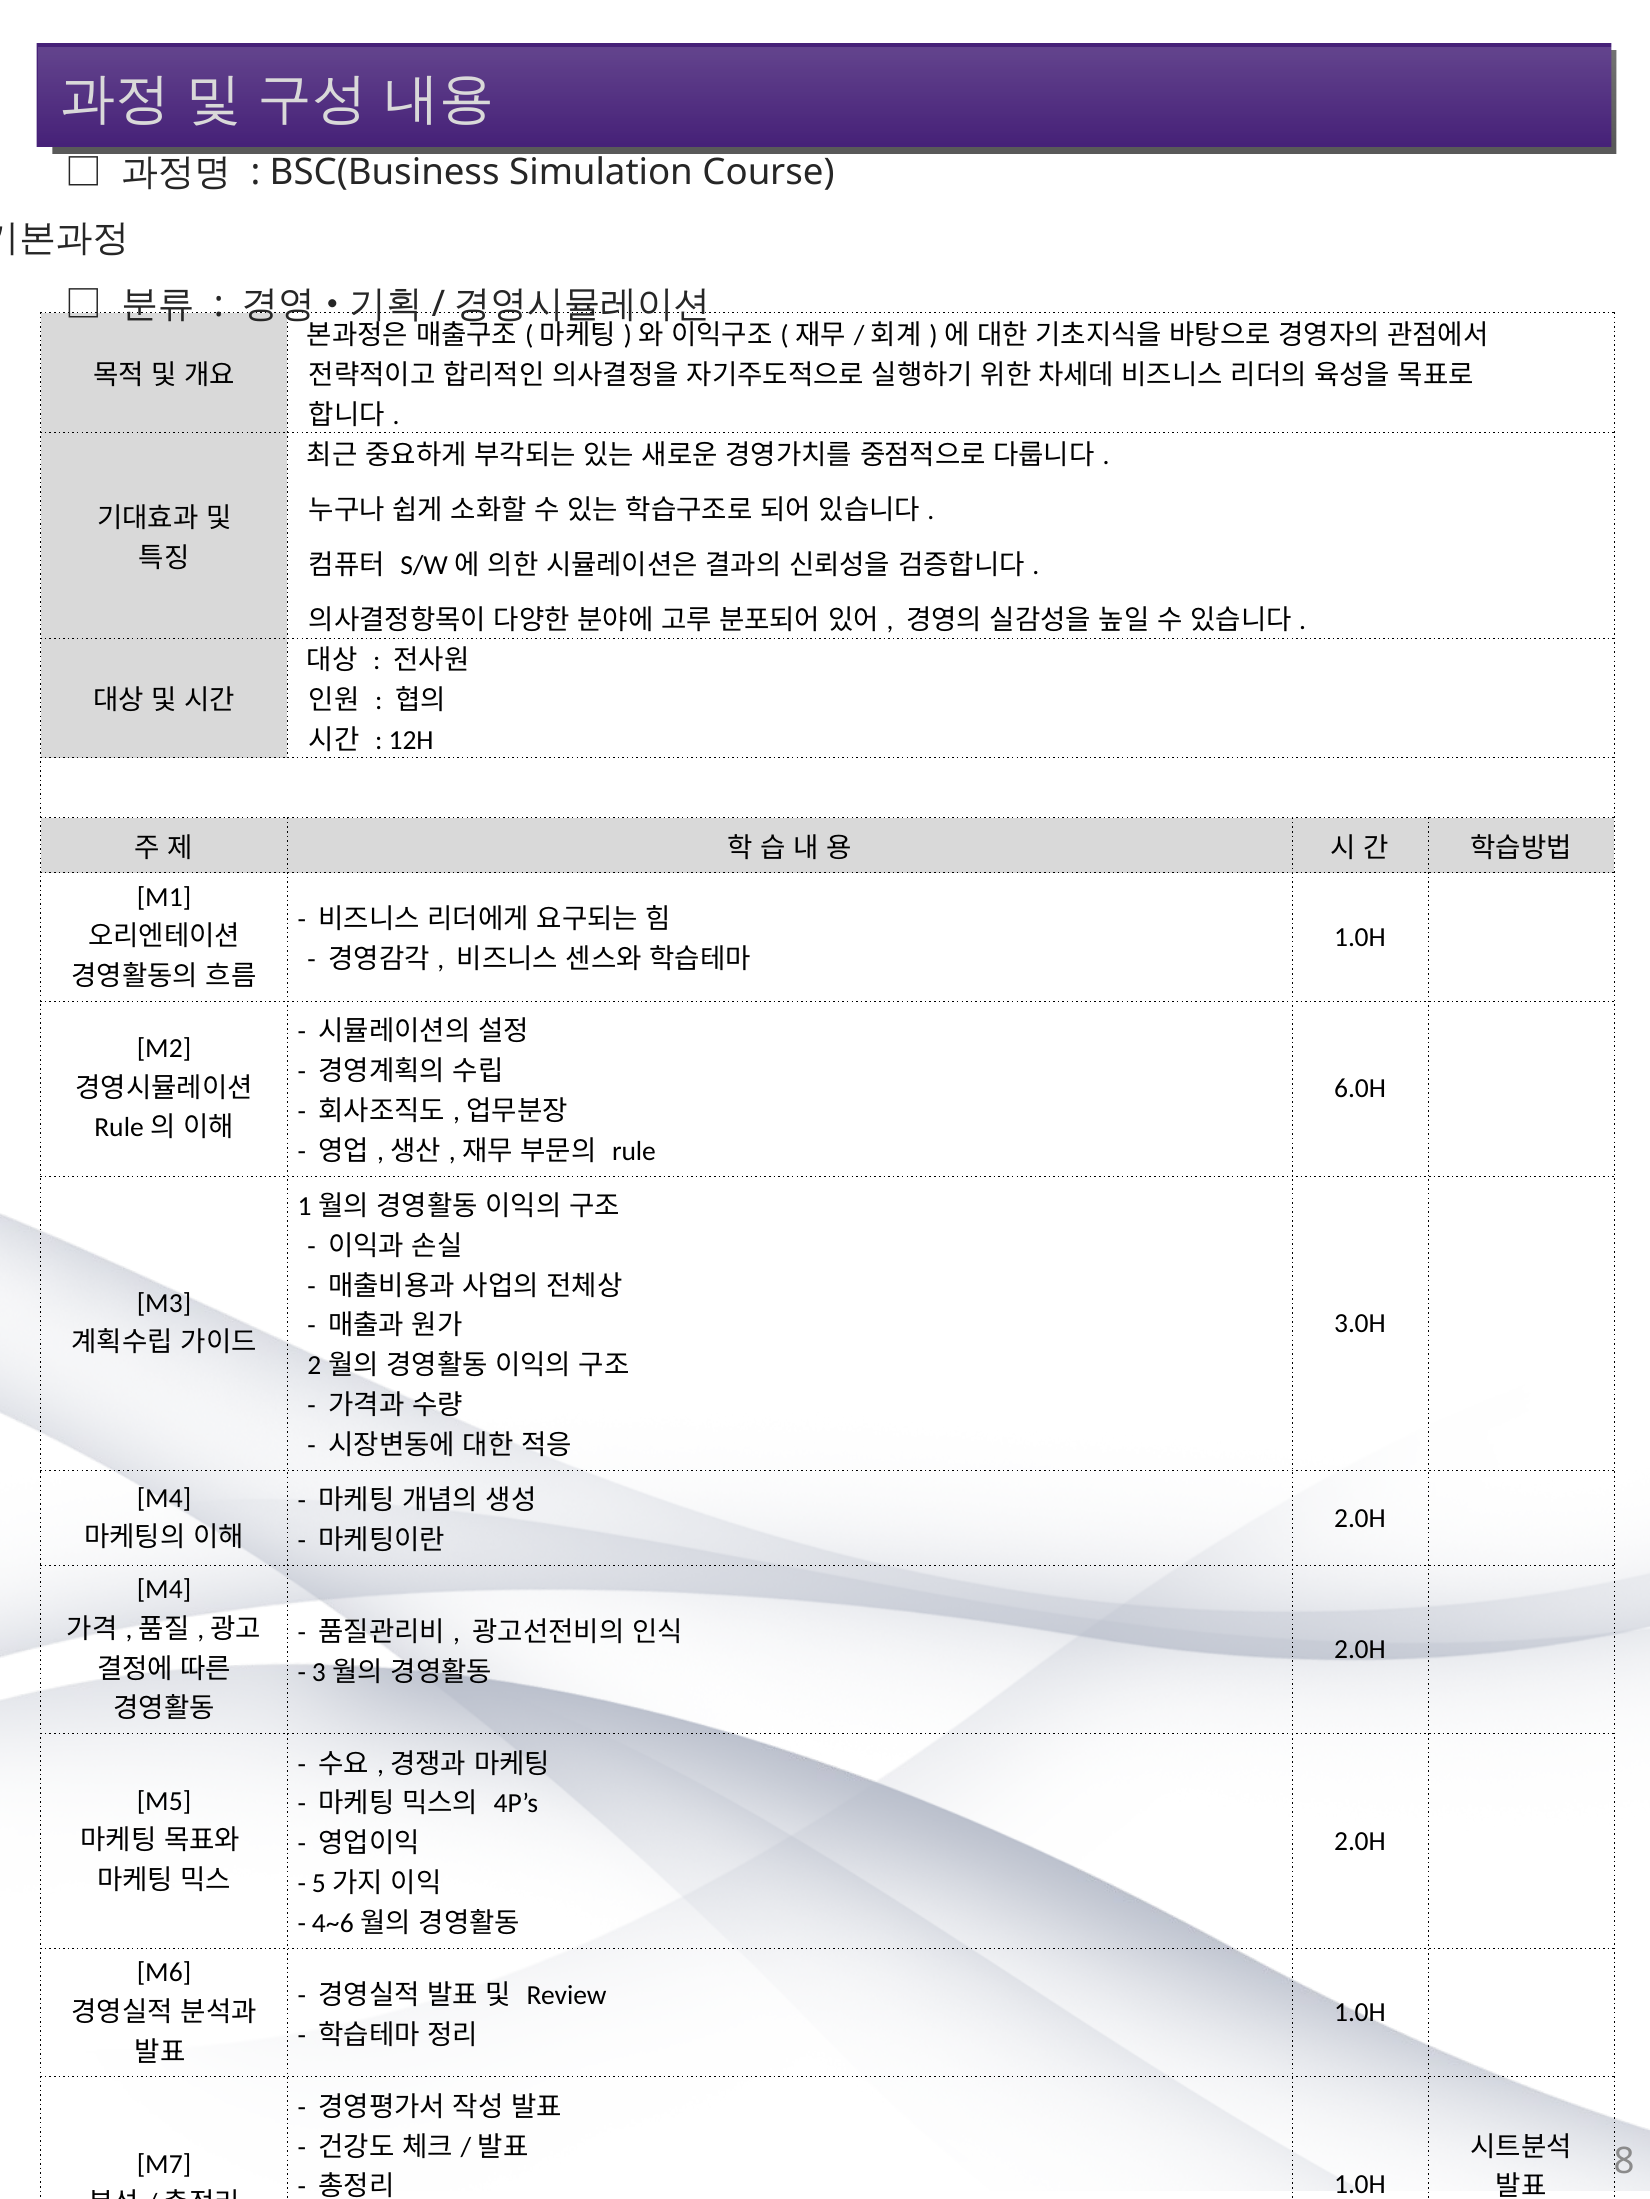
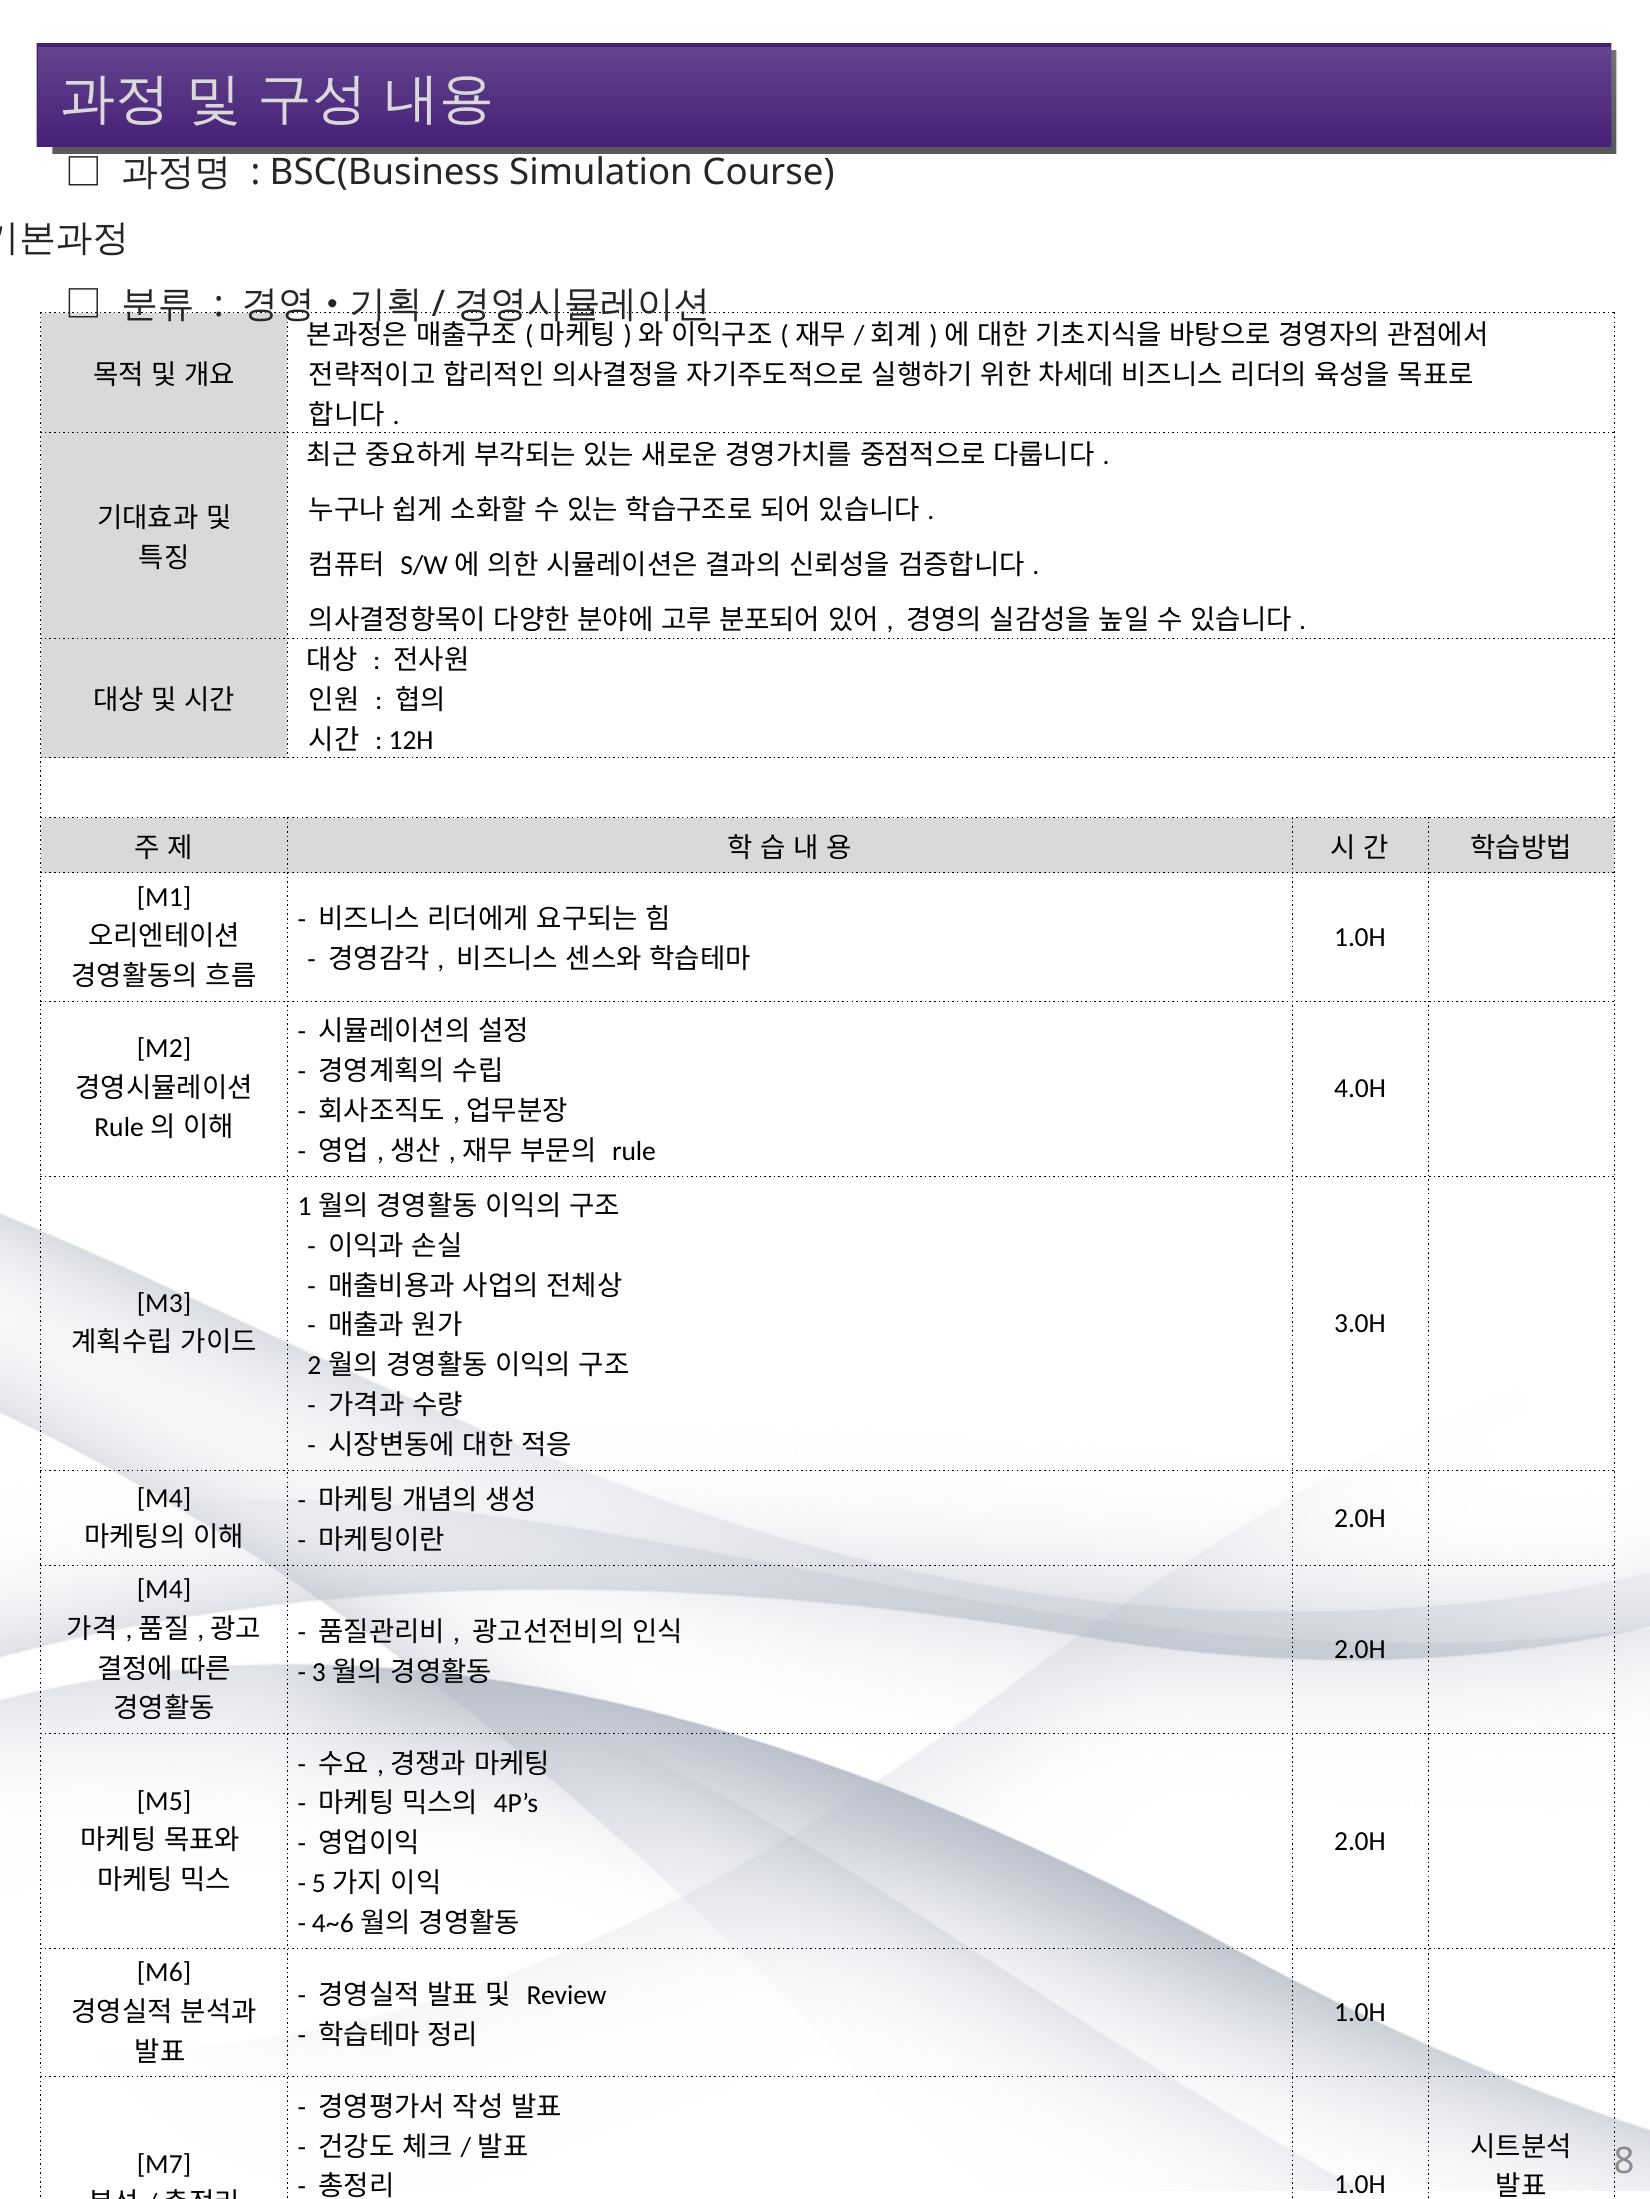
6.0H: 6.0H -> 4.0H (1360, 1089)
